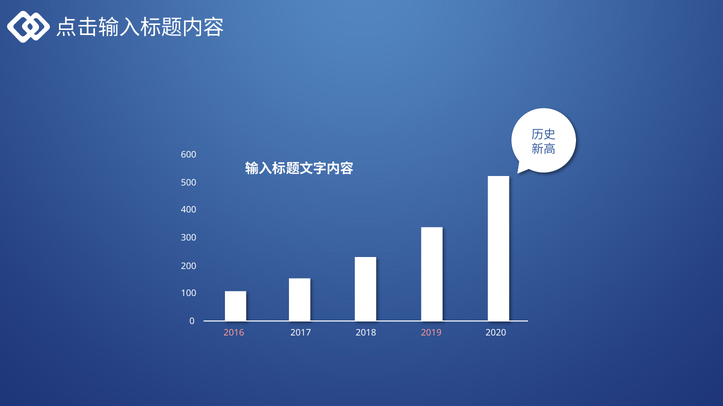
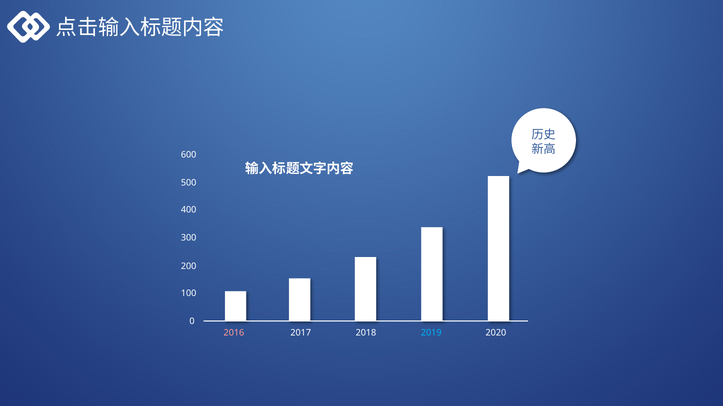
2019 colour: pink -> light blue (431, 334)
